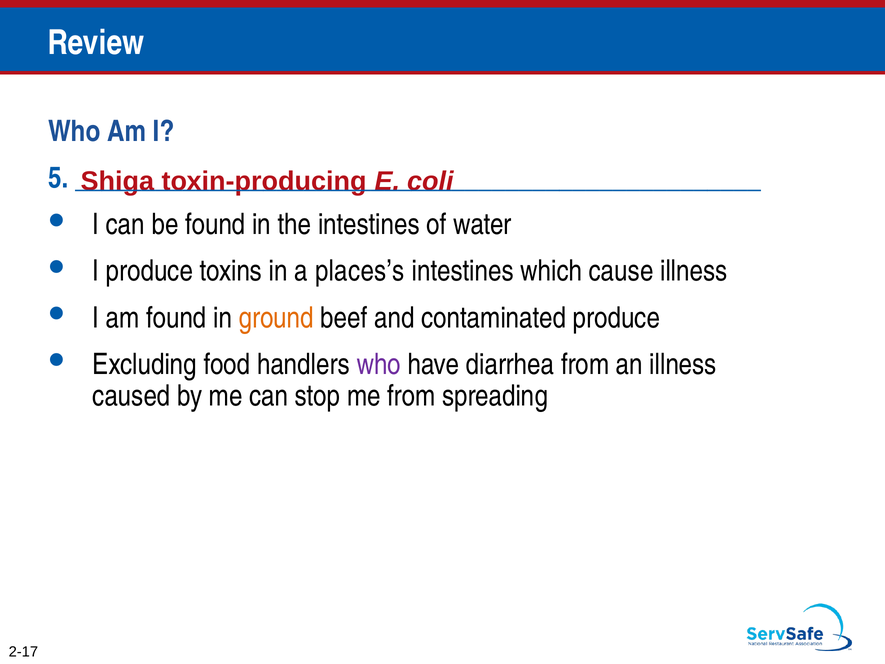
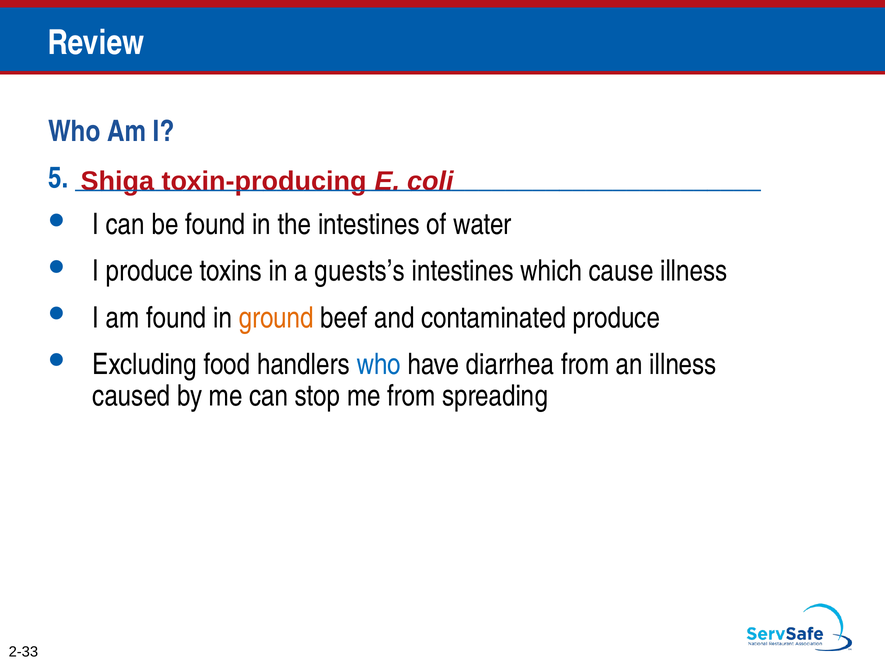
places’s: places’s -> guests’s (360, 271)
who colour: purple -> blue (379, 364)
2-17: 2-17 -> 2-33 (23, 652)
